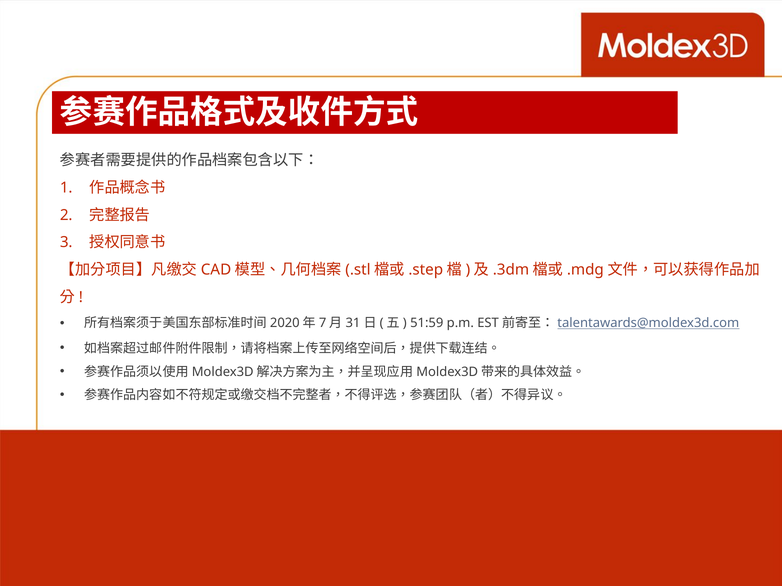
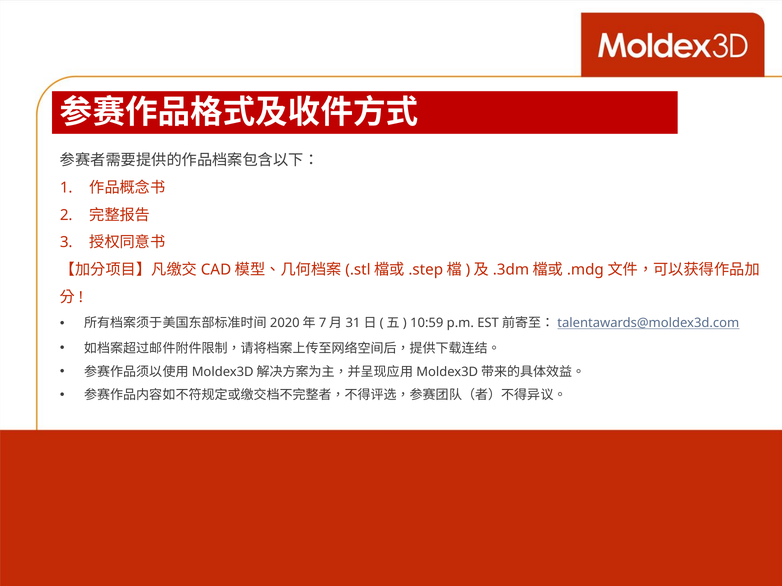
51:59: 51:59 -> 10:59 (427, 323)
